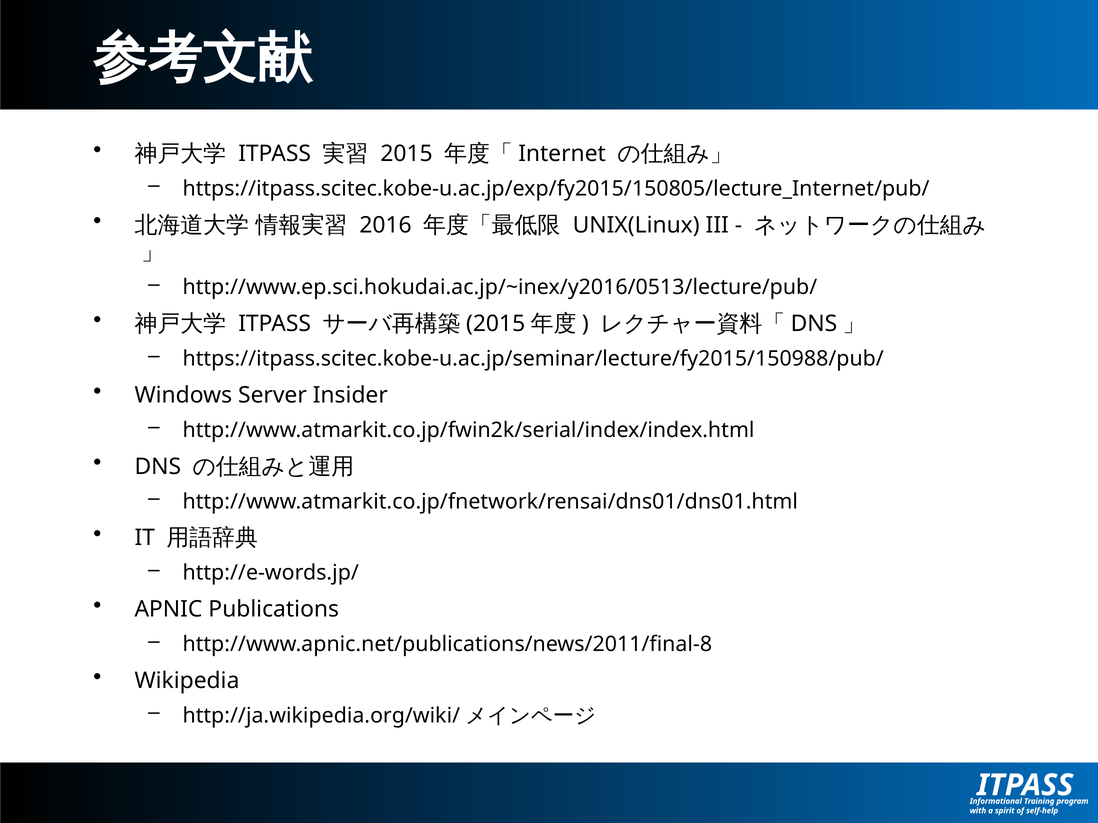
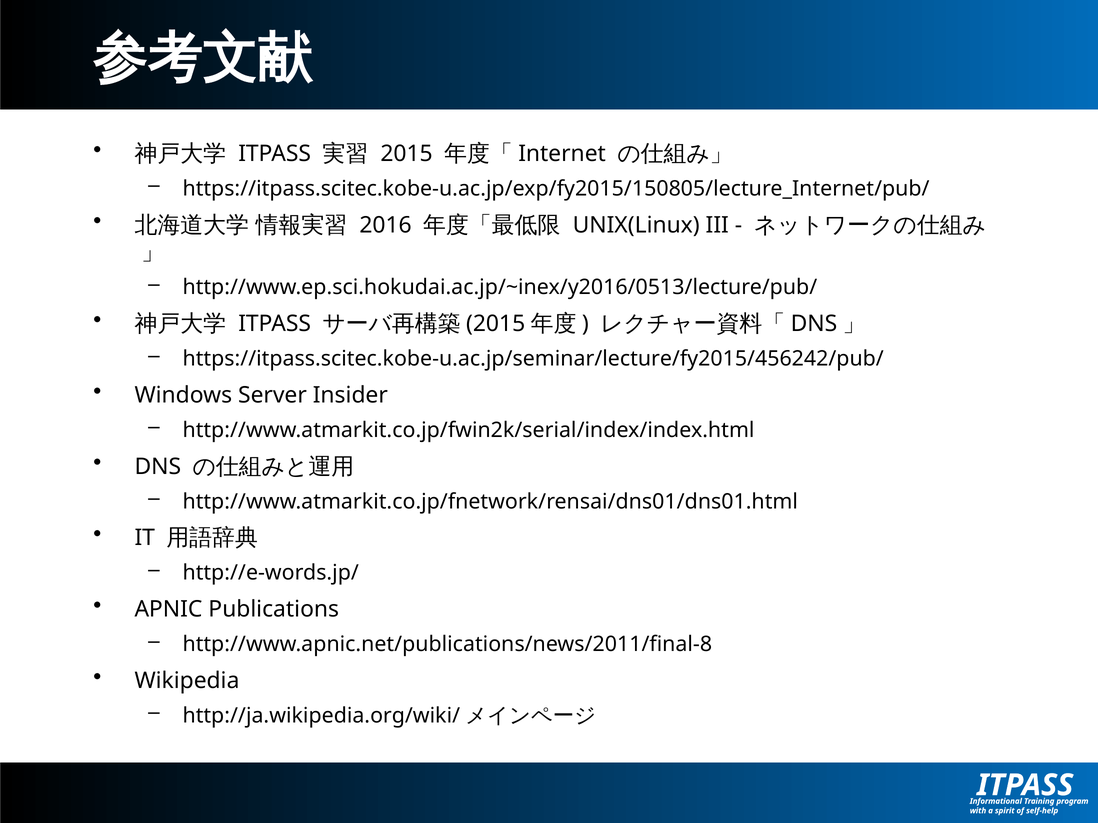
https://itpass.scitec.kobe-u.ac.jp/seminar/lecture/fy2015/150988/pub/: https://itpass.scitec.kobe-u.ac.jp/seminar/lecture/fy2015/150988/pub/ -> https://itpass.scitec.kobe-u.ac.jp/seminar/lecture/fy2015/456242/pub/ (533, 359)
